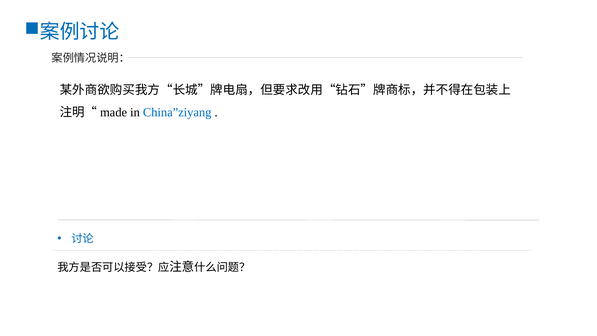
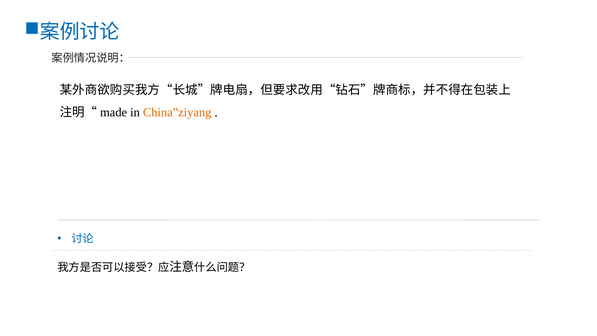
China”ziyang colour: blue -> orange (177, 112)
